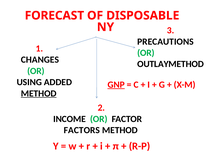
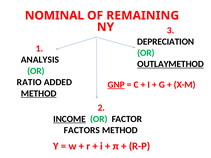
FORECAST: FORECAST -> NOMINAL (54, 16)
DISPOSABLE: DISPOSABLE -> REMAINING (143, 16)
PRECAUTIONS: PRECAUTIONS -> DEPRECIATION (166, 42)
CHANGES: CHANGES -> ANALYSIS (40, 60)
OUTLAYMETHOD underline: none -> present (170, 64)
USING: USING -> RATIO (29, 82)
INCOME underline: none -> present (70, 119)
